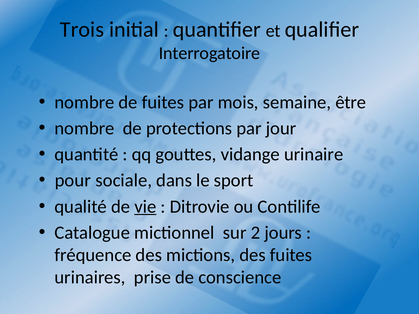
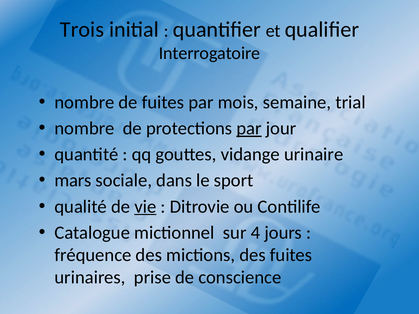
être: être -> trial (351, 102)
par underline: none -> present (249, 128)
pour: pour -> mars (73, 181)
2: 2 -> 4 (255, 233)
